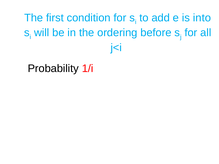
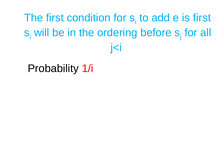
is into: into -> first (202, 18)
